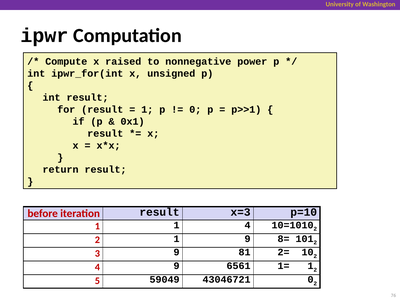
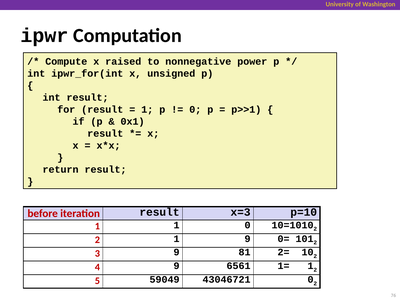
1 4: 4 -> 0 (248, 225)
8=: 8= -> 0= (284, 239)
